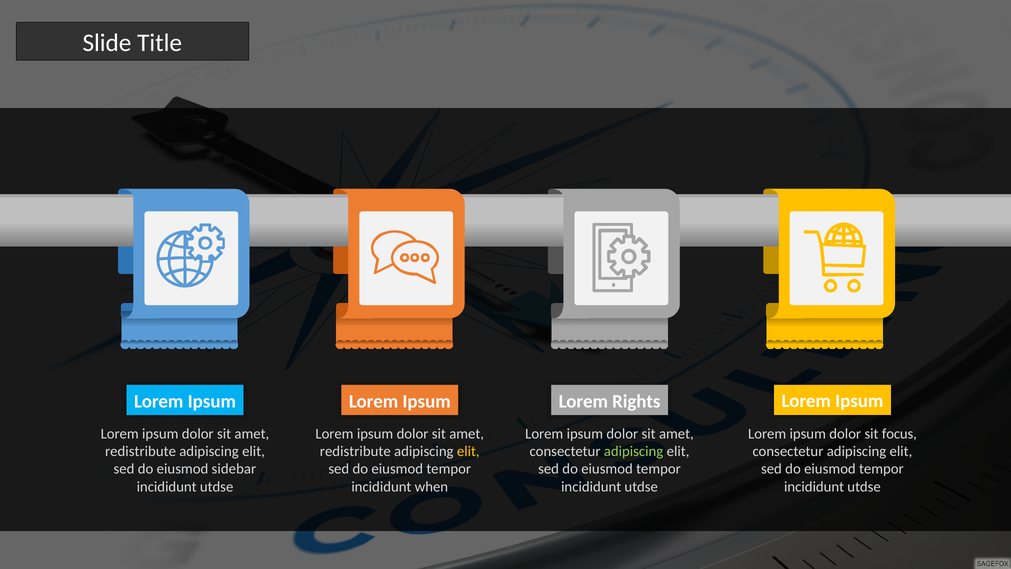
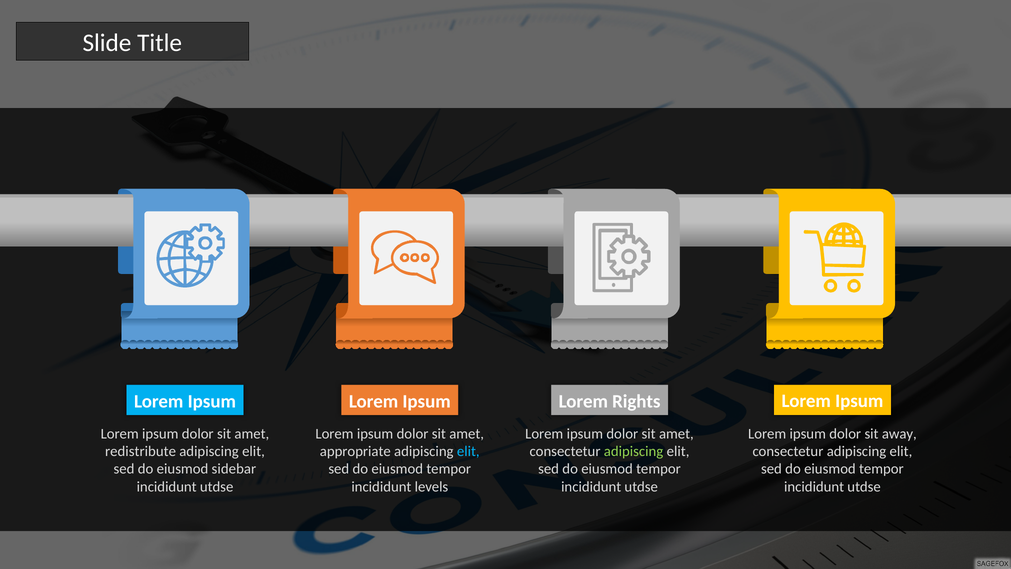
focus: focus -> away (899, 433)
redistribute: redistribute -> appropriate (355, 451)
elit colour: yellow -> light blue (468, 451)
when: when -> levels (431, 487)
